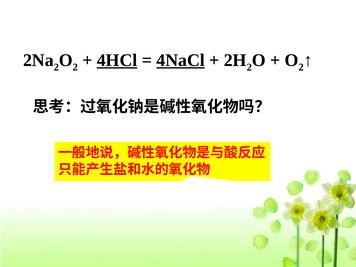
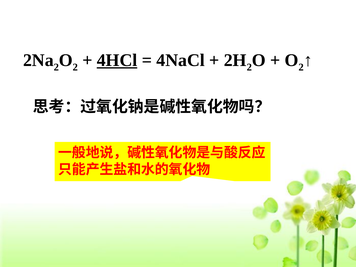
4NaCl underline: present -> none (181, 60)
